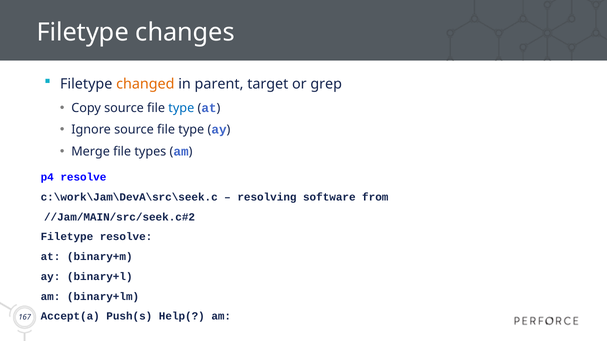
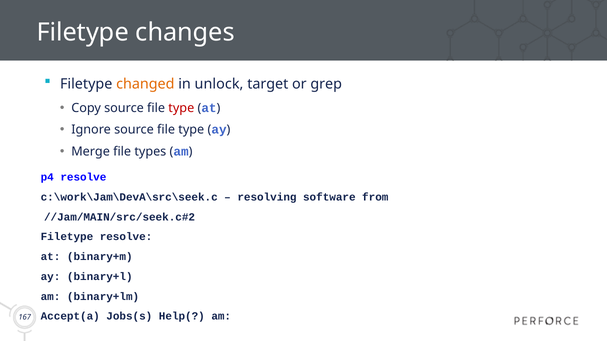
parent: parent -> unlock (219, 84)
type colour: blue -> red (181, 108)
Push(s: Push(s -> Jobs(s (129, 317)
